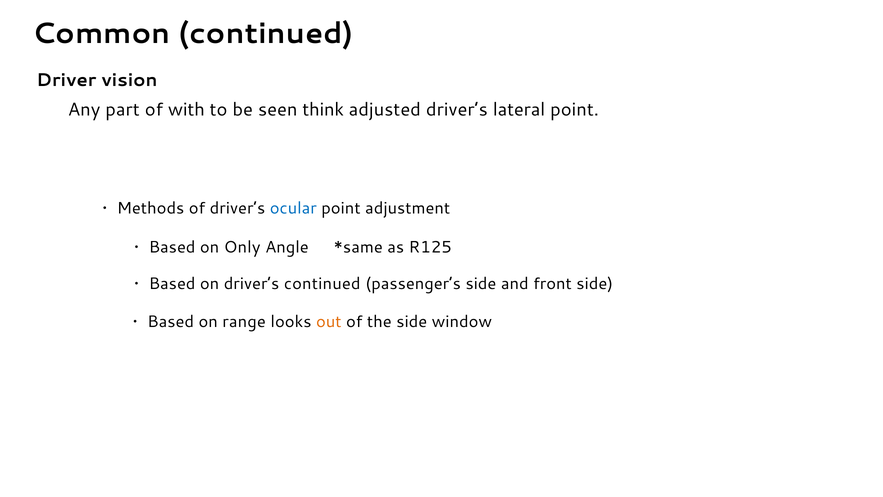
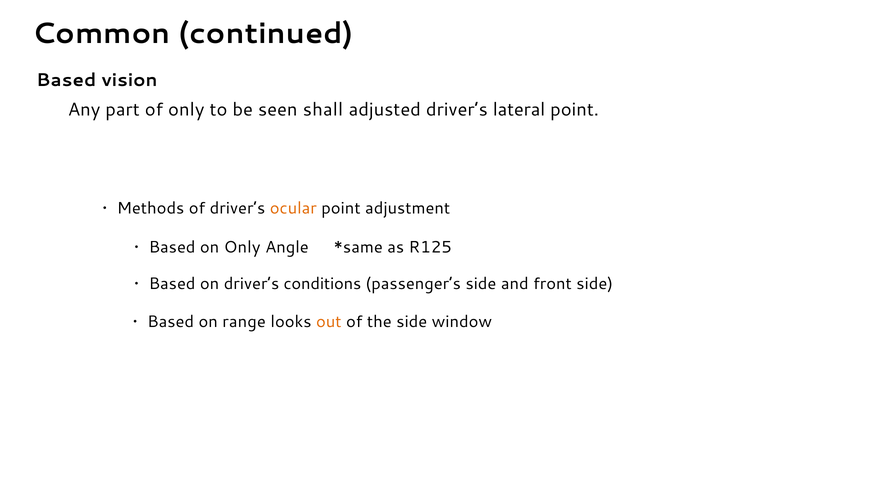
Driver: Driver -> Based (66, 80)
of with: with -> only (186, 110)
think: think -> shall (323, 110)
ocular colour: blue -> orange (293, 208)
driver’s continued: continued -> conditions (322, 283)
